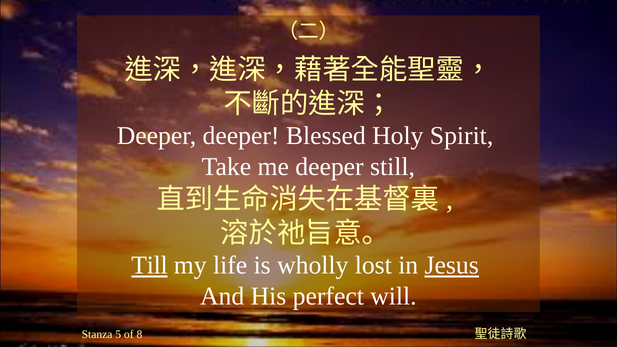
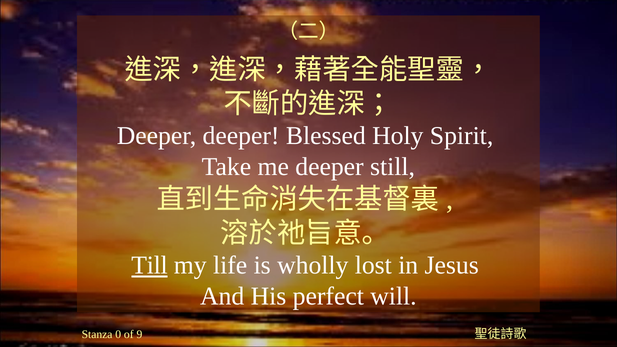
Jesus underline: present -> none (452, 265)
5: 5 -> 0 (118, 334)
8: 8 -> 9 (139, 334)
